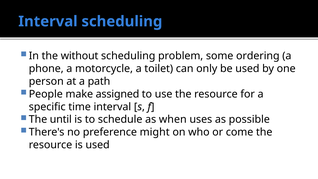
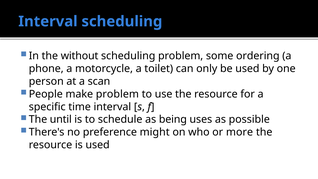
path: path -> scan (99, 81)
make assigned: assigned -> problem (117, 94)
when: when -> being (173, 119)
come: come -> more (240, 132)
